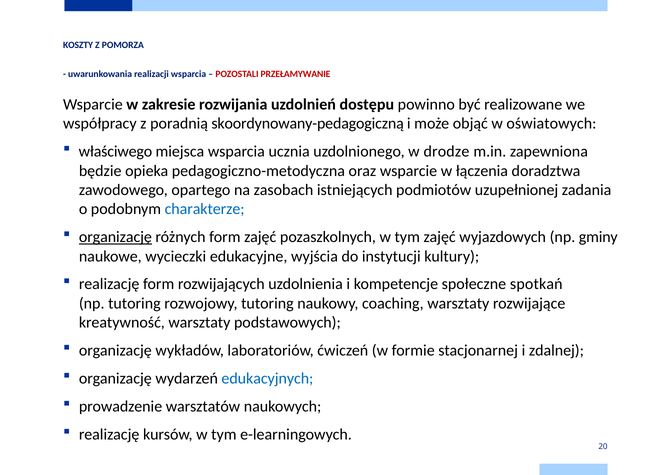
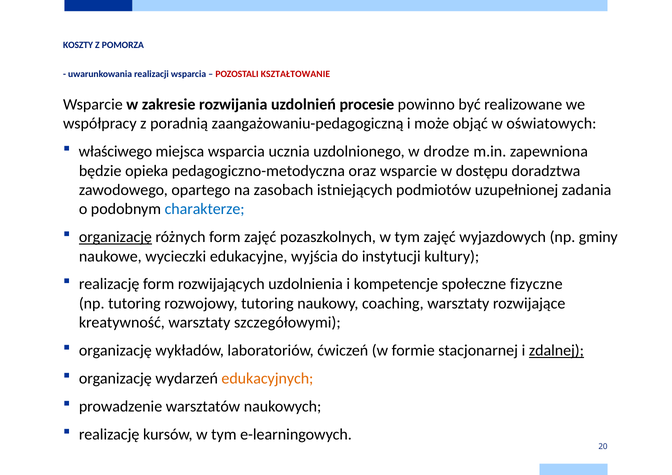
PRZEŁAMYWANIE: PRZEŁAMYWANIE -> KSZTAŁTOWANIE (295, 74)
dostępu: dostępu -> procesie (367, 105)
skoordynowany-pedagogiczną: skoordynowany-pedagogiczną -> zaangażowaniu-pedagogiczną (308, 124)
łączenia: łączenia -> dostępu (482, 171)
spotkań: spotkań -> fizyczne (536, 284)
podstawowych: podstawowych -> szczegółowymi (287, 323)
zdalnej underline: none -> present (556, 351)
edukacyjnych colour: blue -> orange (267, 379)
